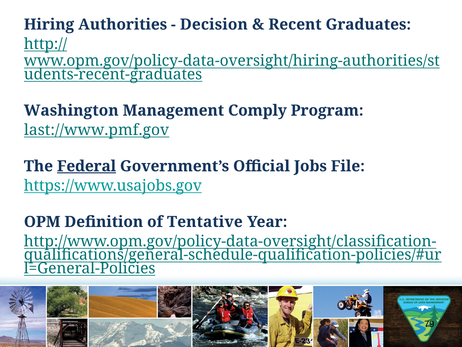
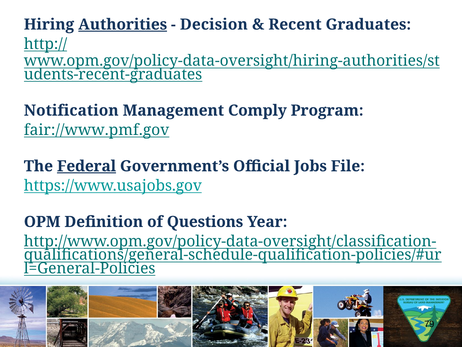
Authorities underline: none -> present (123, 24)
Washington: Washington -> Notification (71, 110)
last://www.pmf.gov: last://www.pmf.gov -> fair://www.pmf.gov (97, 130)
Tentative: Tentative -> Questions (205, 222)
